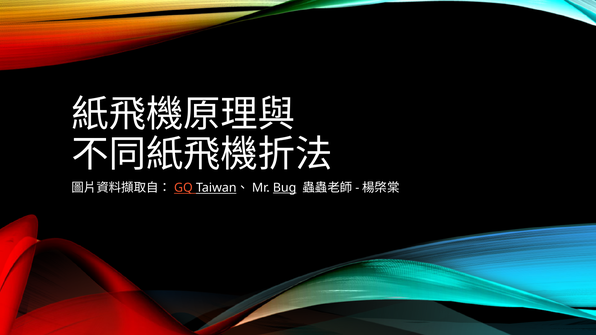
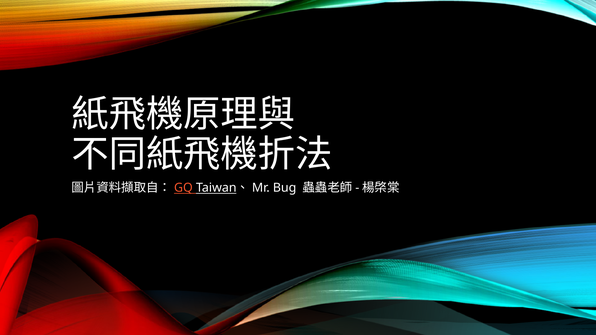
Bug underline: present -> none (285, 188)
